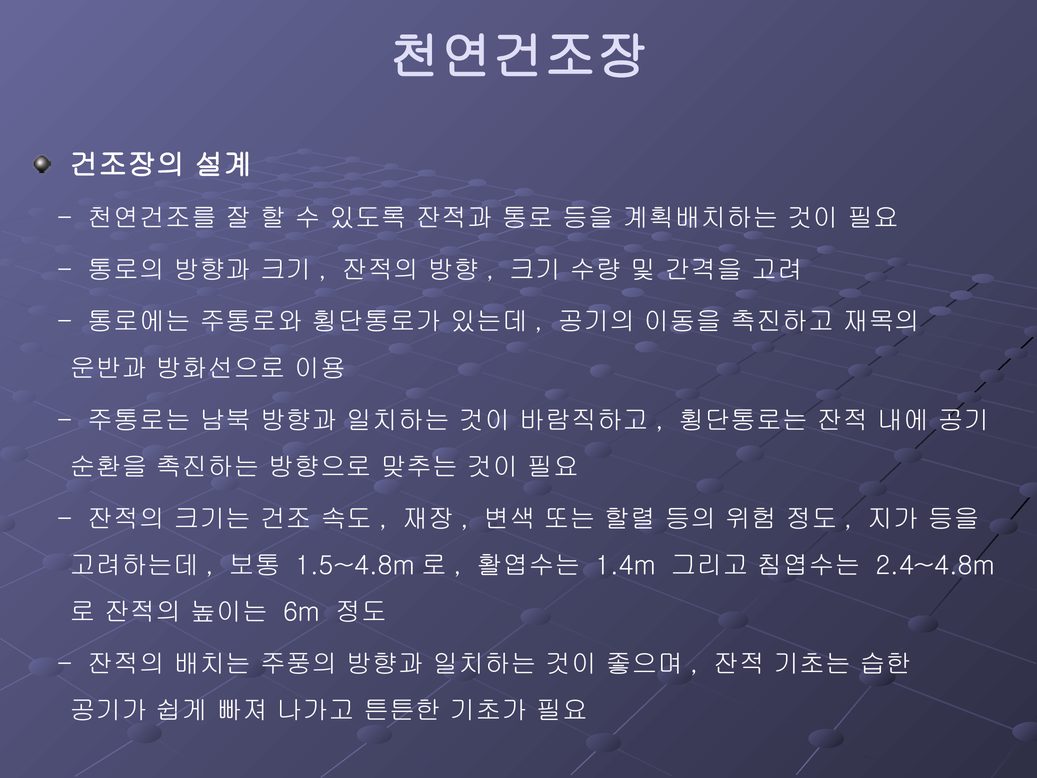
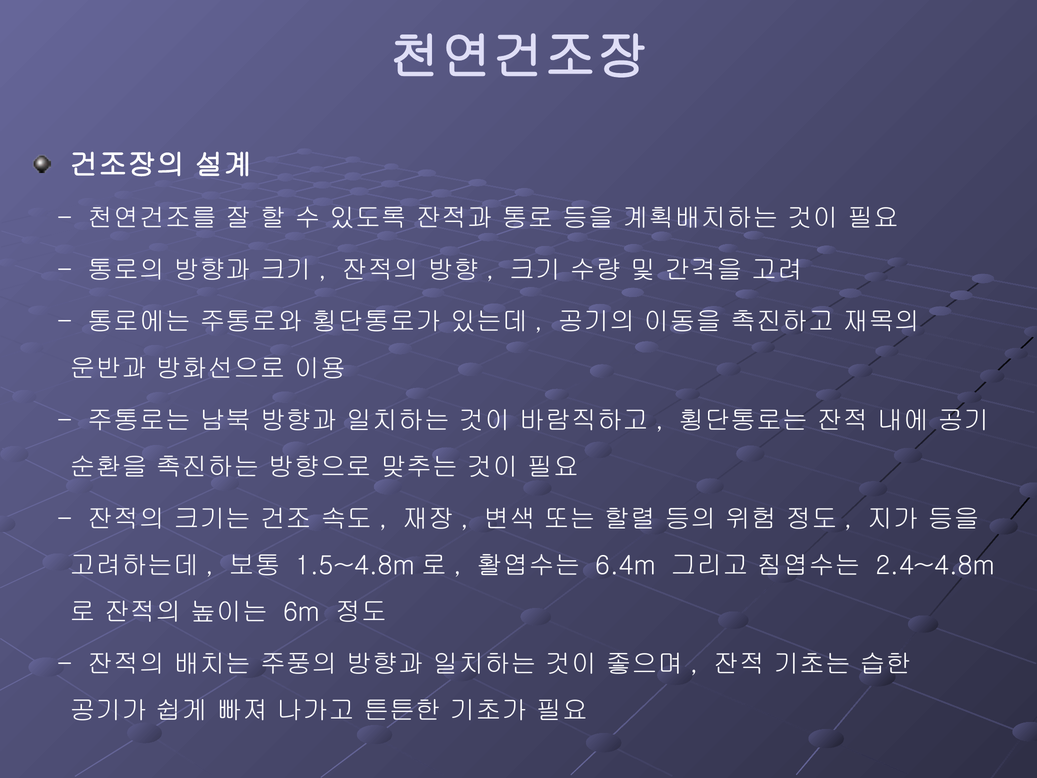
1.4m: 1.4m -> 6.4m (626, 566)
